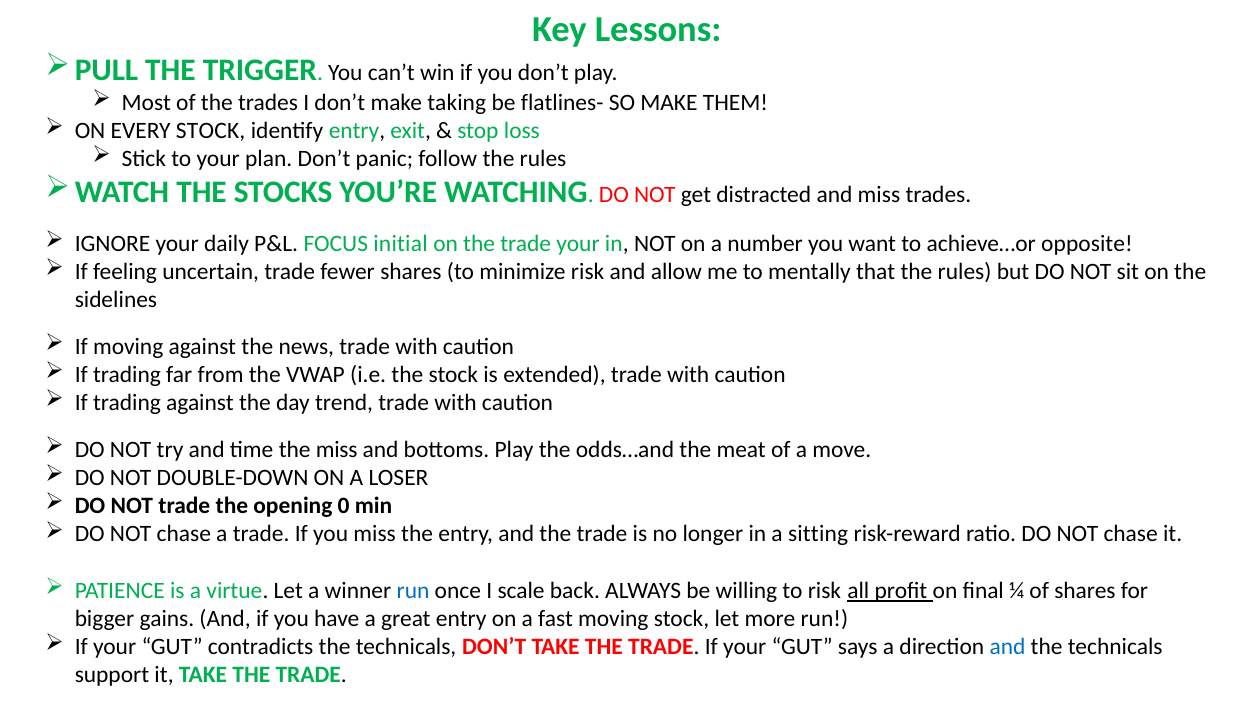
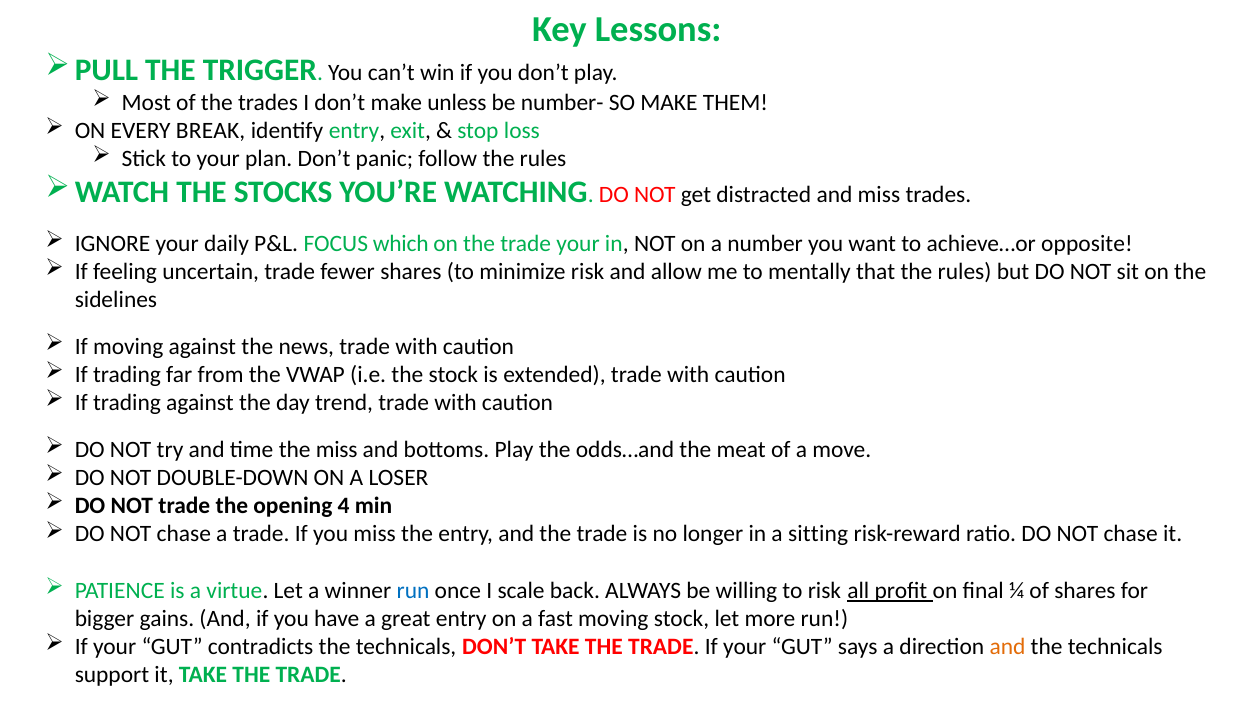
taking: taking -> unless (457, 102)
flatlines-: flatlines- -> number- (562, 102)
EVERY STOCK: STOCK -> BREAK (211, 131)
initial: initial -> which (401, 243)
0: 0 -> 4 (344, 506)
and colour: blue -> orange (1008, 647)
